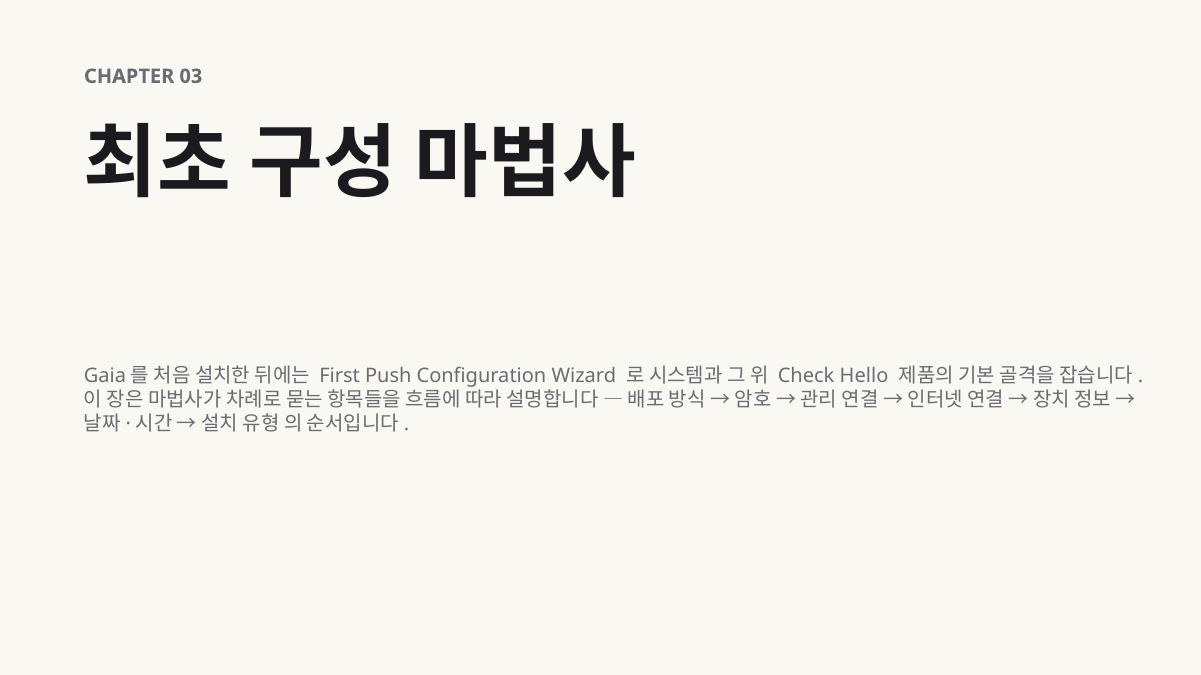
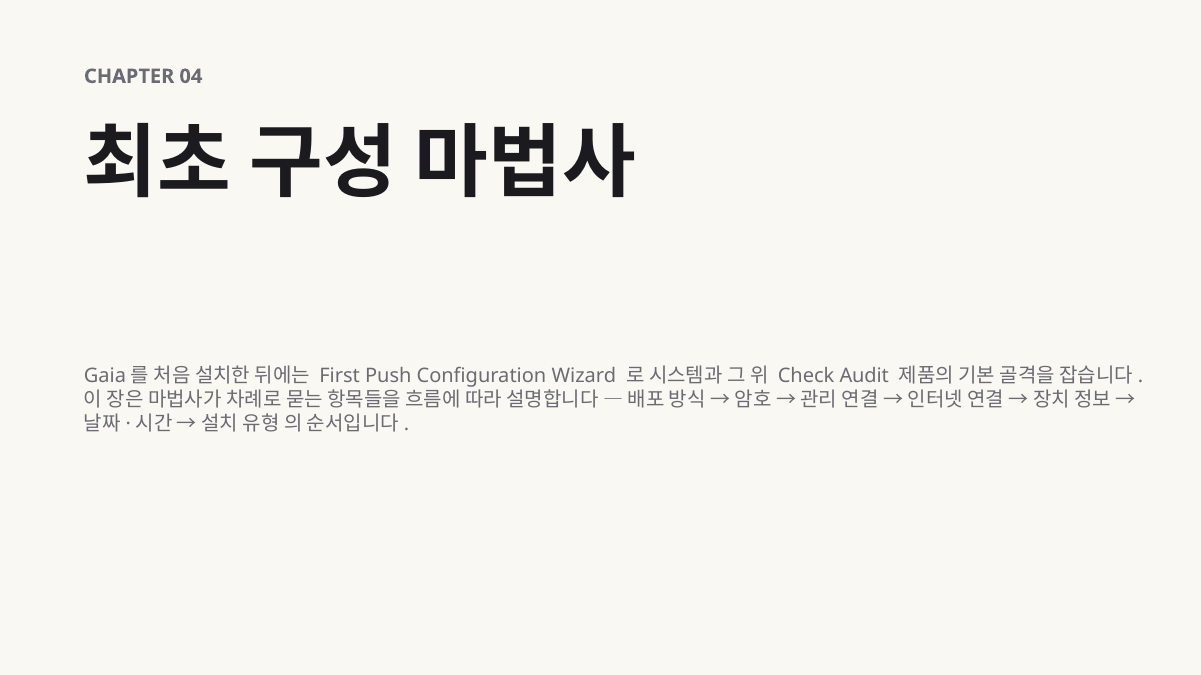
03: 03 -> 04 (191, 76)
Hello: Hello -> Audit (864, 377)
